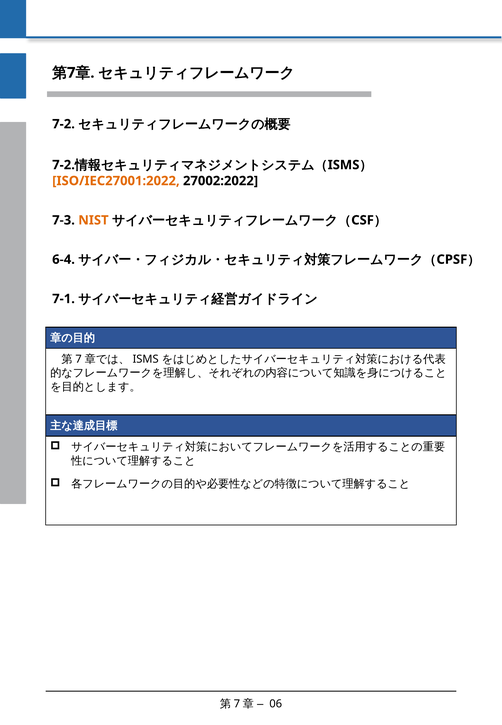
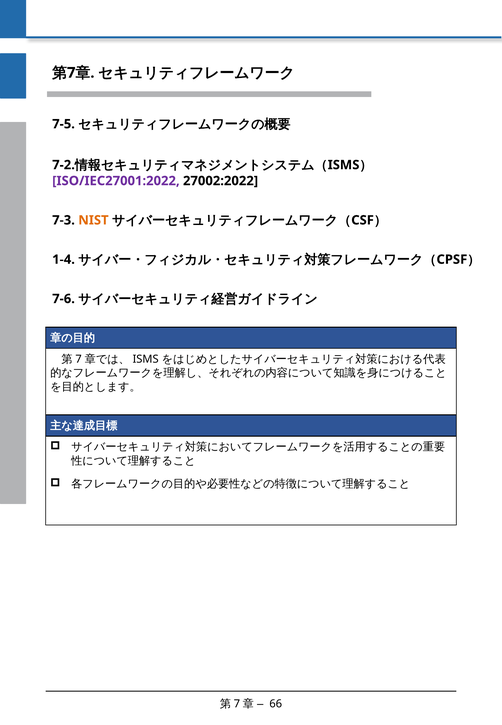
7-2: 7-2 -> 7-5 (64, 124)
ISO/IEC27001:2022 colour: orange -> purple (116, 181)
6-4: 6-4 -> 1-4 (64, 260)
7-1: 7-1 -> 7-6 (64, 299)
06: 06 -> 66 (276, 704)
